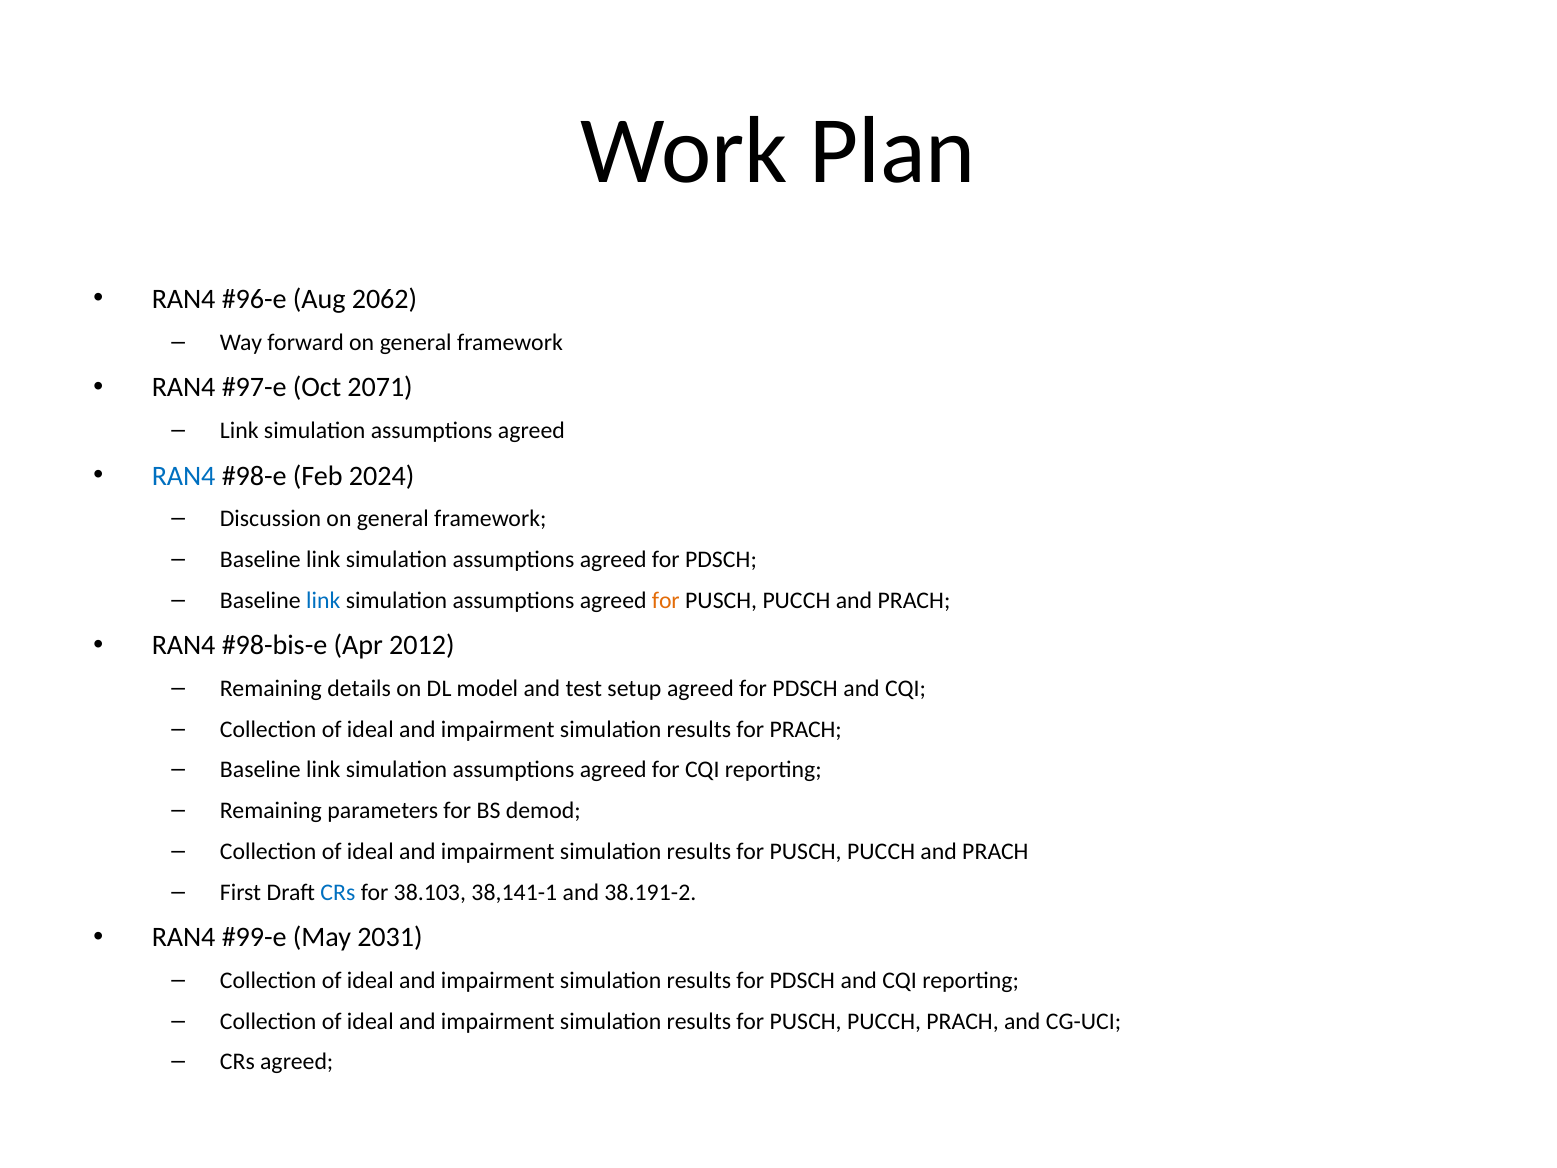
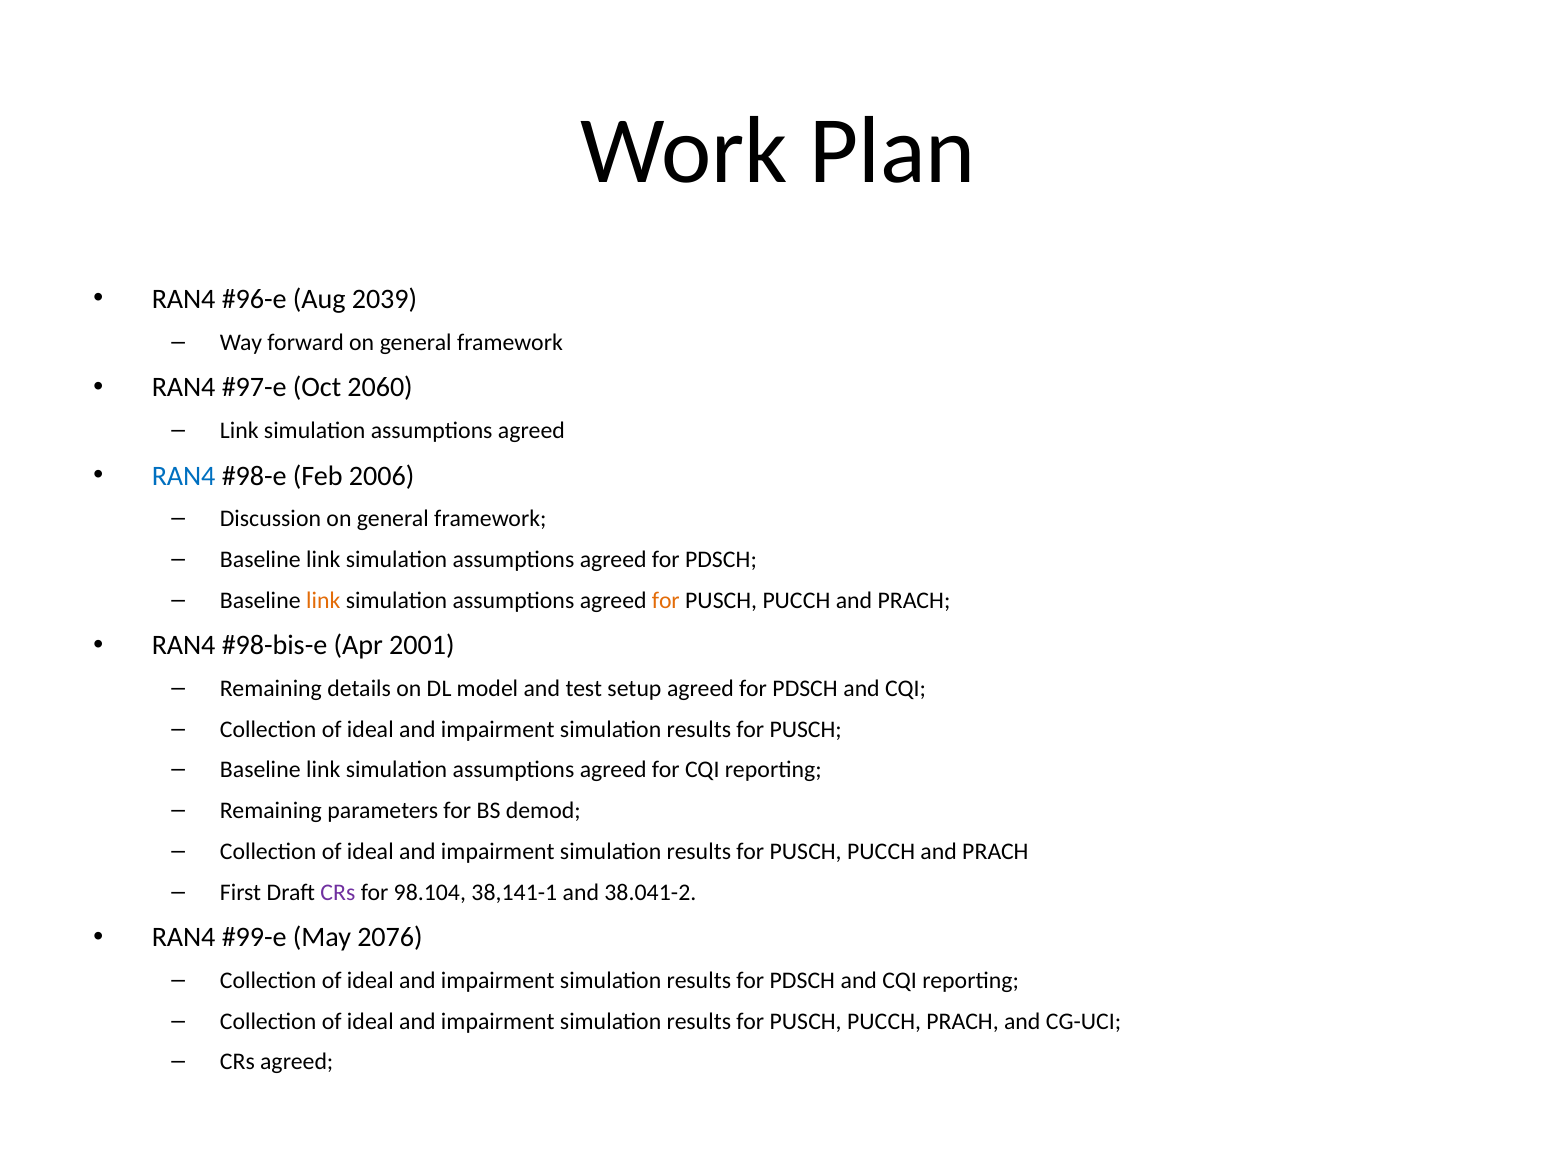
2062: 2062 -> 2039 (384, 299)
2071: 2071 -> 2060 (380, 387)
2024: 2024 -> 2006 (382, 476)
link colour: blue -> orange (323, 600)
2012: 2012 -> 2001 (422, 646)
PRACH: PRACH -> PUSCH (806, 729)
CRs colour: blue -> purple (338, 892)
38.103: 38.103 -> 98.104 (430, 892)
38.191-2: 38.191-2 -> 38.041-2 (650, 892)
2031: 2031 -> 2076 (390, 937)
